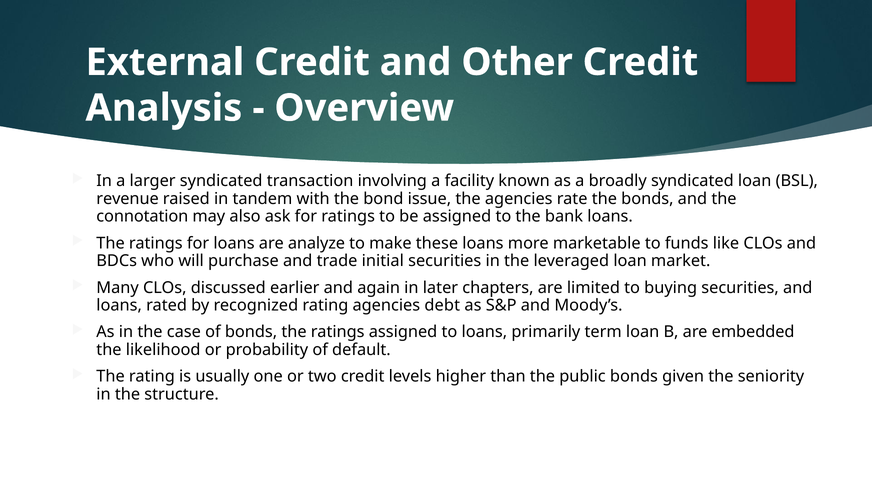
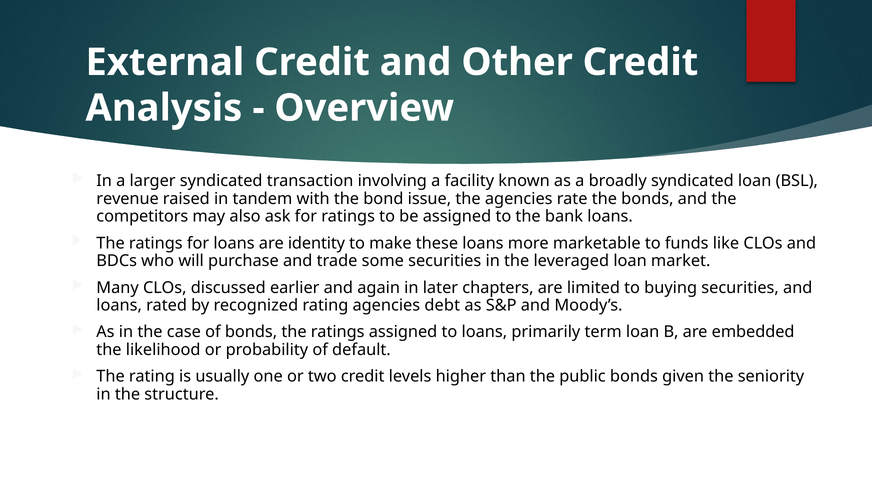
connotation: connotation -> competitors (142, 216)
analyze: analyze -> identity (316, 243)
initial: initial -> some (383, 261)
